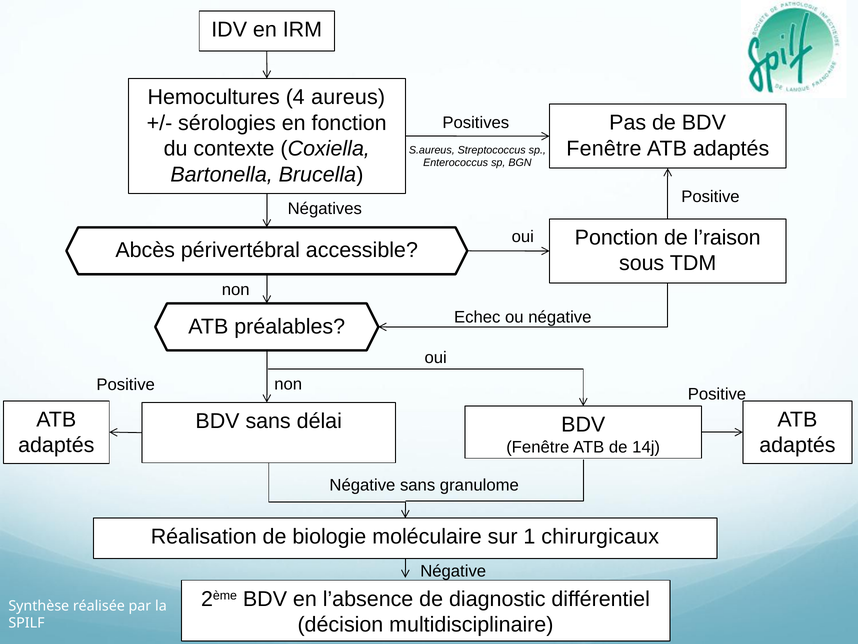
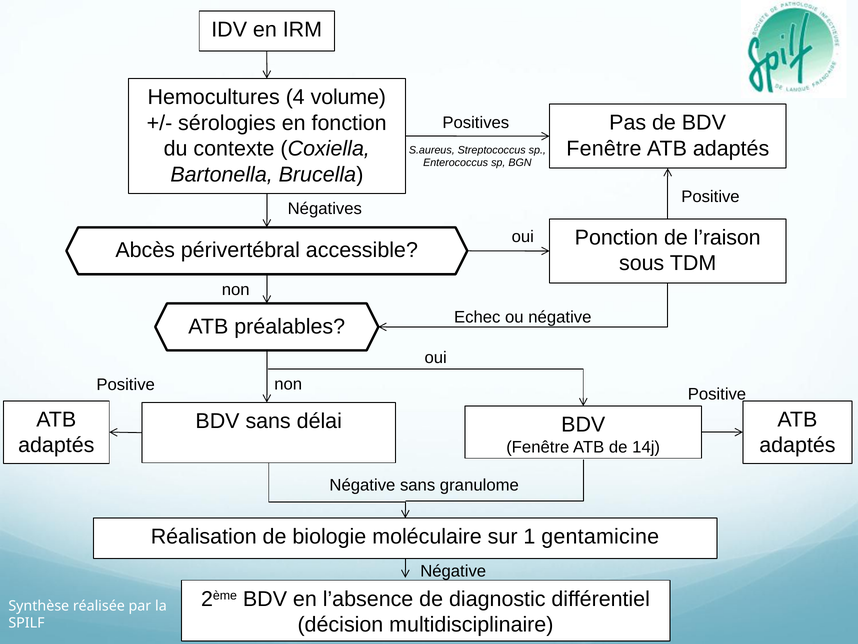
aureus: aureus -> volume (348, 97)
chirurgicaux: chirurgicaux -> gentamicine (600, 536)
